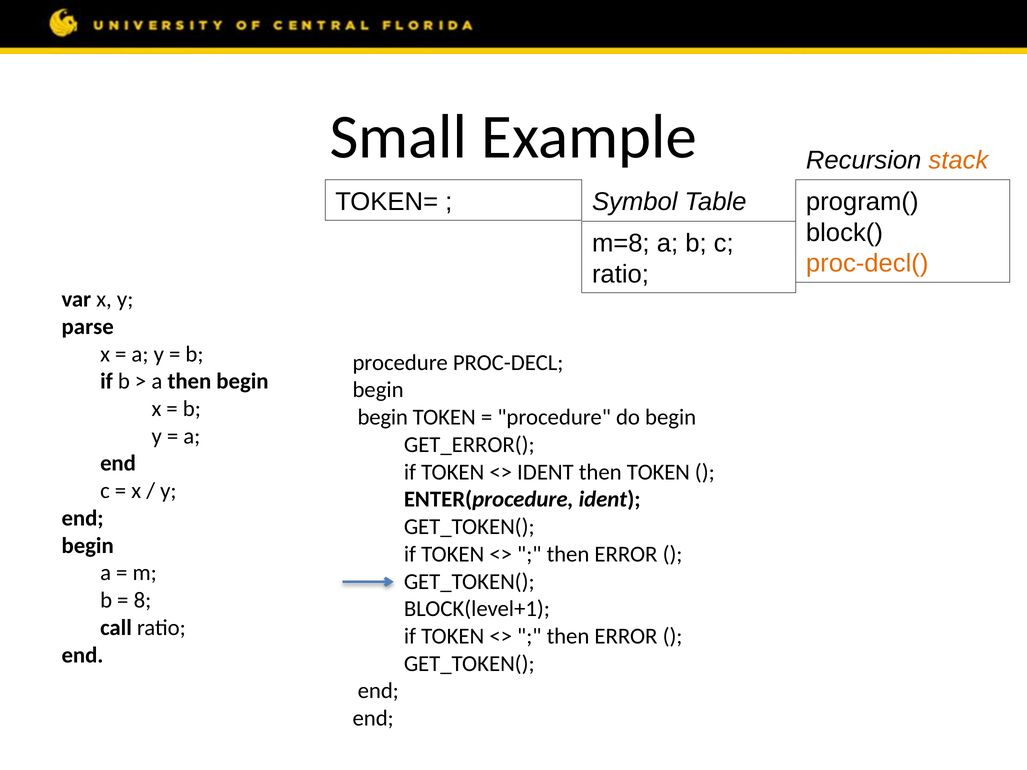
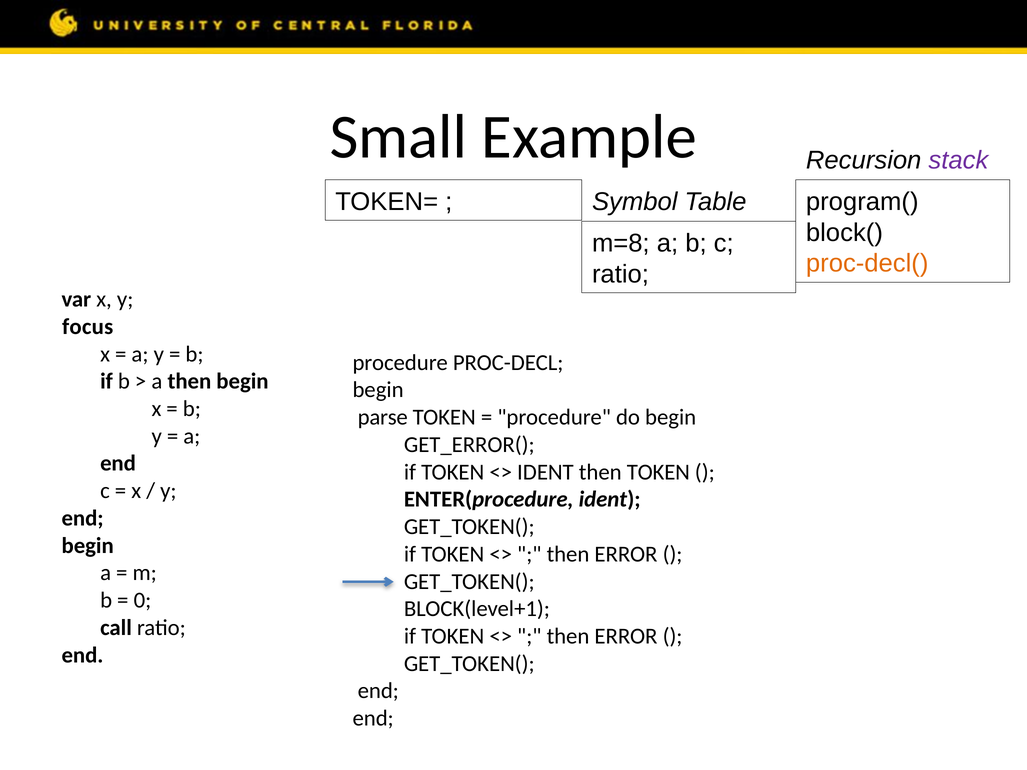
stack colour: orange -> purple (958, 160)
parse: parse -> focus (88, 327)
begin: begin -> parse (383, 417)
8: 8 -> 0 (142, 600)
